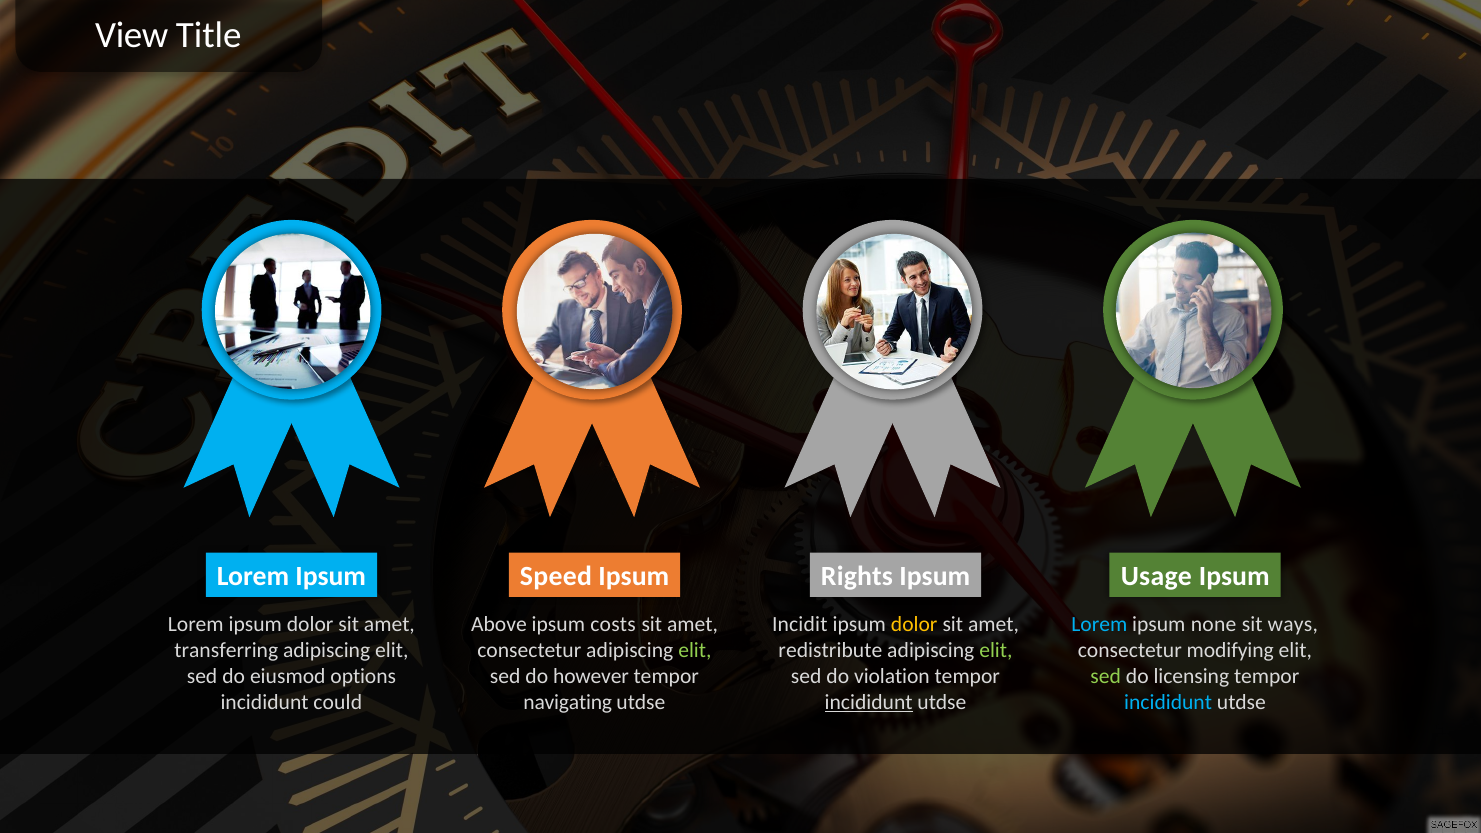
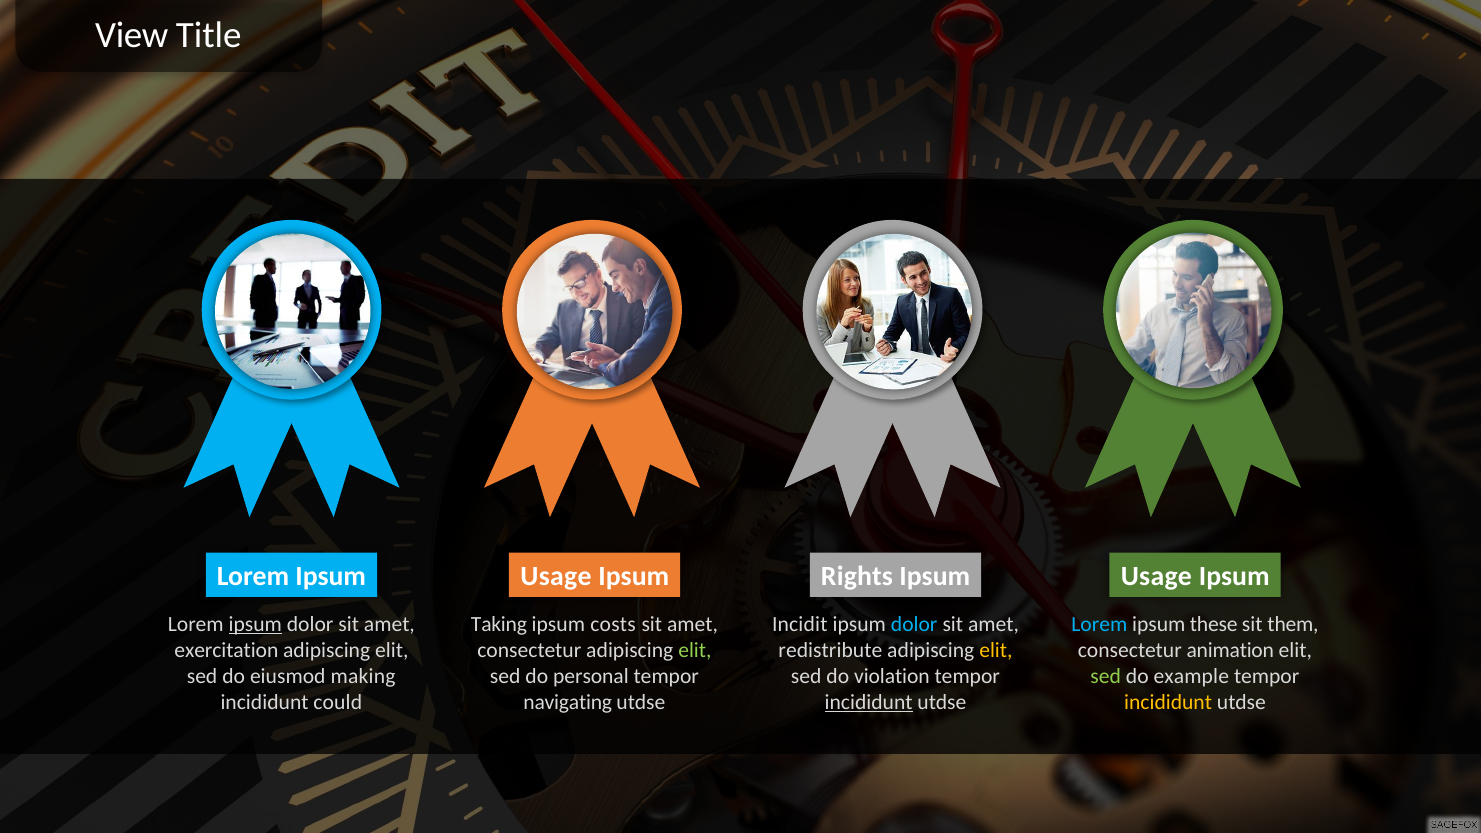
Speed: Speed -> Usage (556, 577)
ipsum underline: none -> present (255, 624)
Above: Above -> Taking (499, 624)
dolor colour: yellow -> light blue (914, 624)
none: none -> these (1214, 624)
ways: ways -> them (1293, 624)
transferring: transferring -> exercitation (226, 650)
elit colour: light green -> yellow (996, 650)
modifying: modifying -> animation (1230, 650)
options: options -> making (363, 676)
however: however -> personal (591, 676)
licensing: licensing -> example (1191, 676)
incididunt colour: light blue -> yellow (1168, 702)
